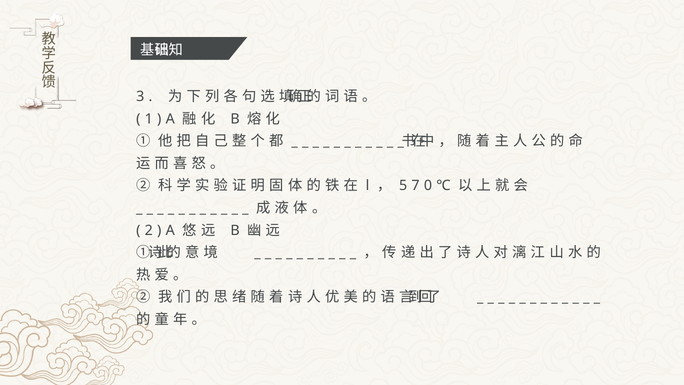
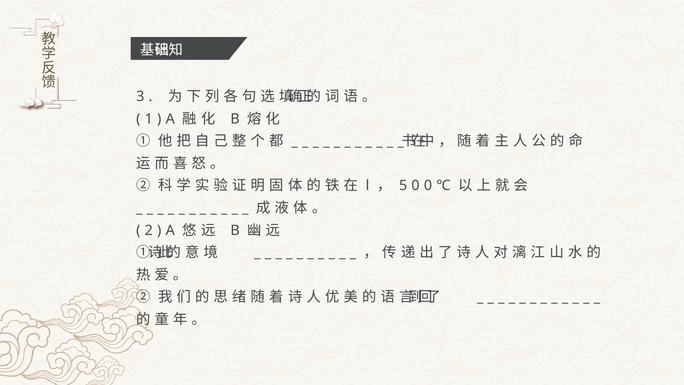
7: 7 -> 0 (415, 186)
